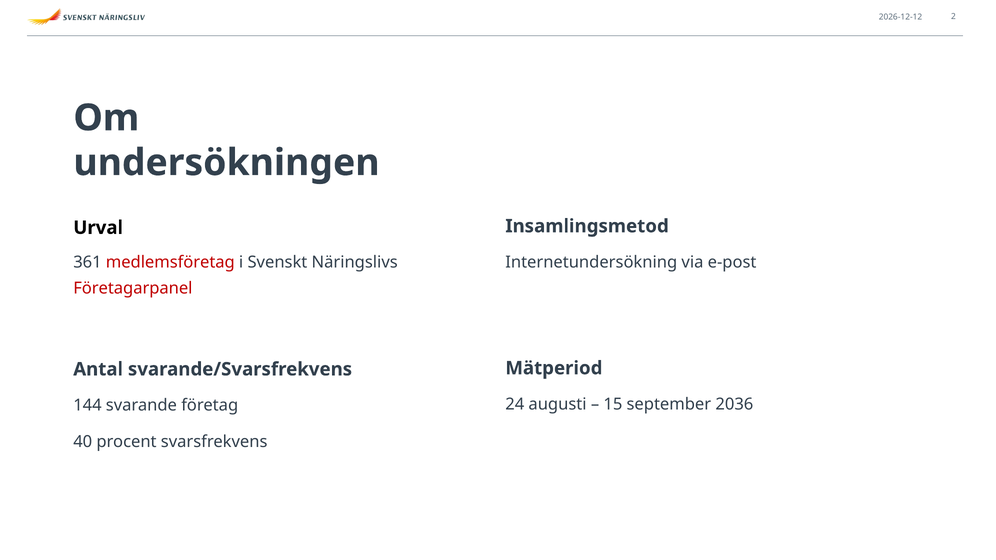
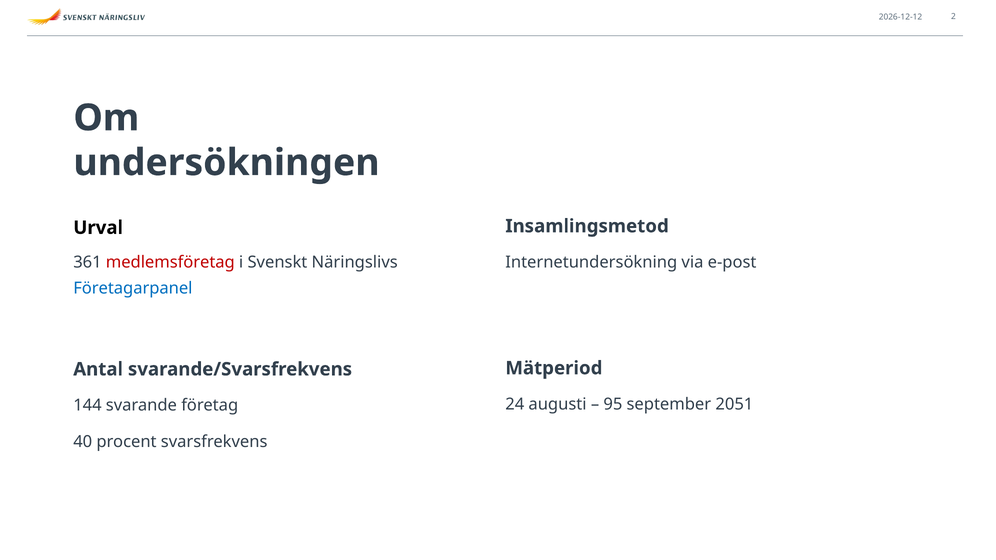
Företagarpanel colour: red -> blue (133, 288)
15: 15 -> 95 (613, 404)
2036: 2036 -> 2051 (734, 404)
